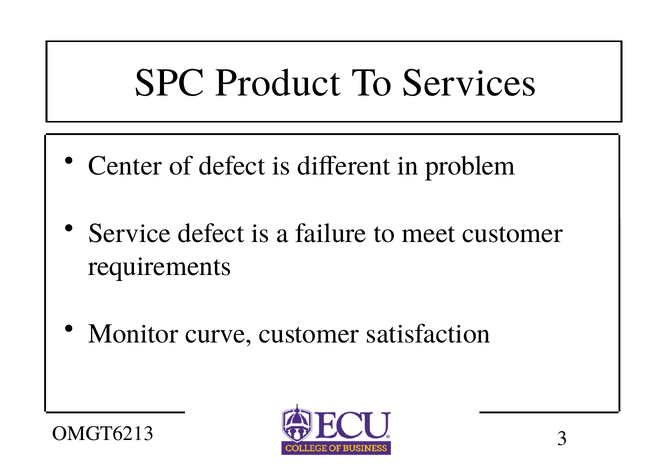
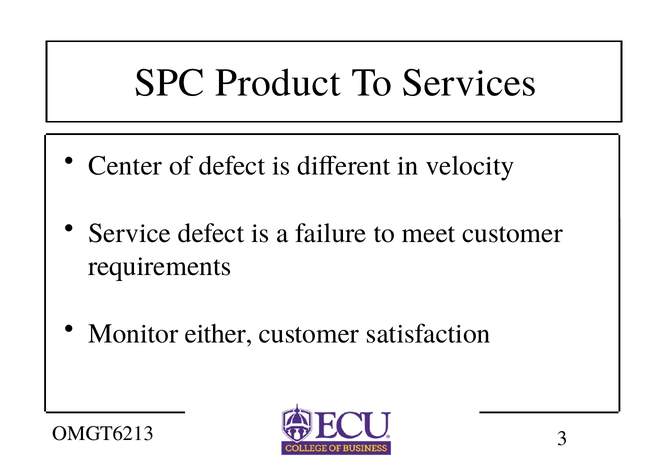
problem: problem -> velocity (470, 166)
curve: curve -> either (219, 334)
